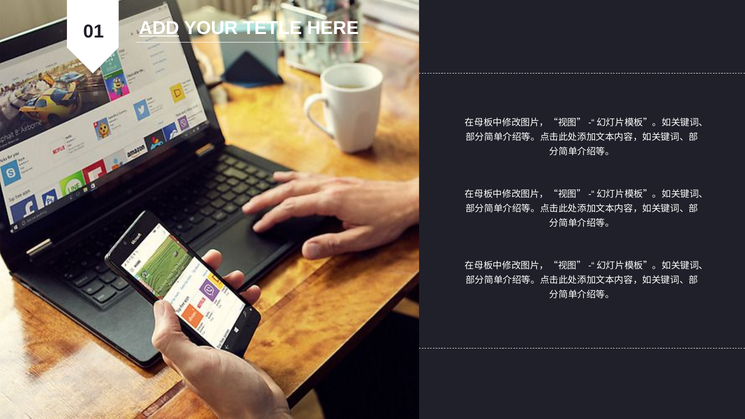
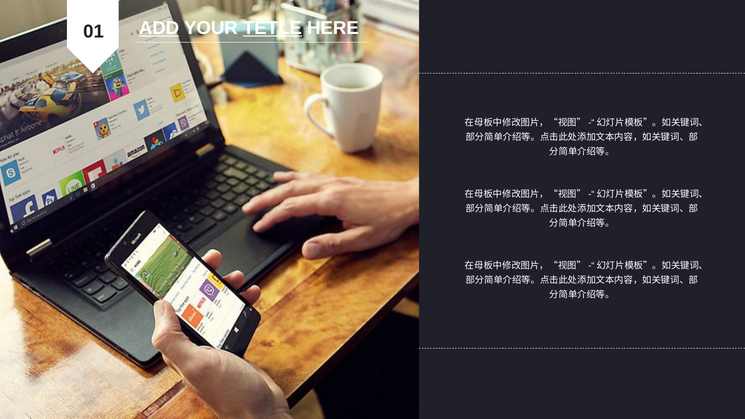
TETLE underline: none -> present (272, 28)
